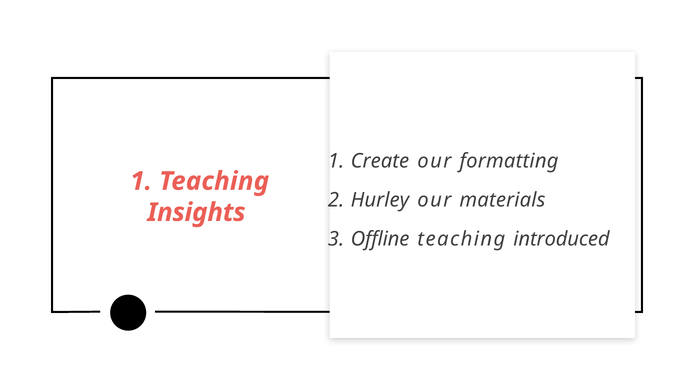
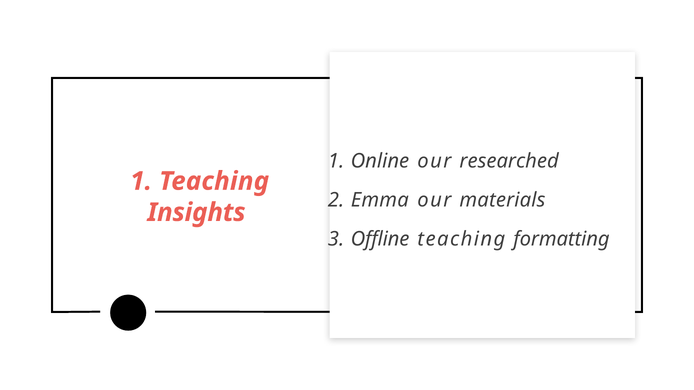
Create: Create -> Online (380, 161)
formatting: formatting -> researched (509, 161)
Hurley: Hurley -> Emma (380, 200)
introduced: introduced -> formatting (561, 239)
